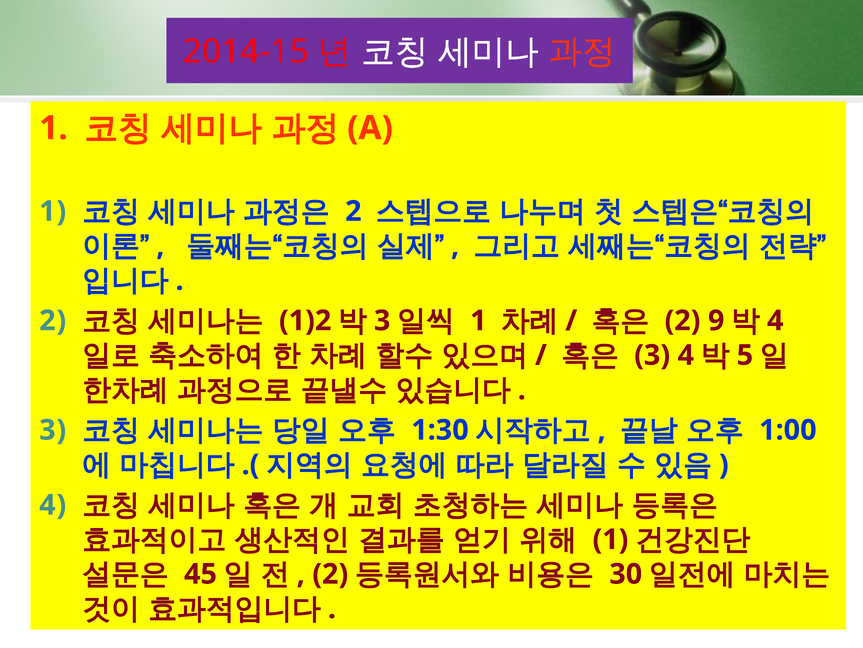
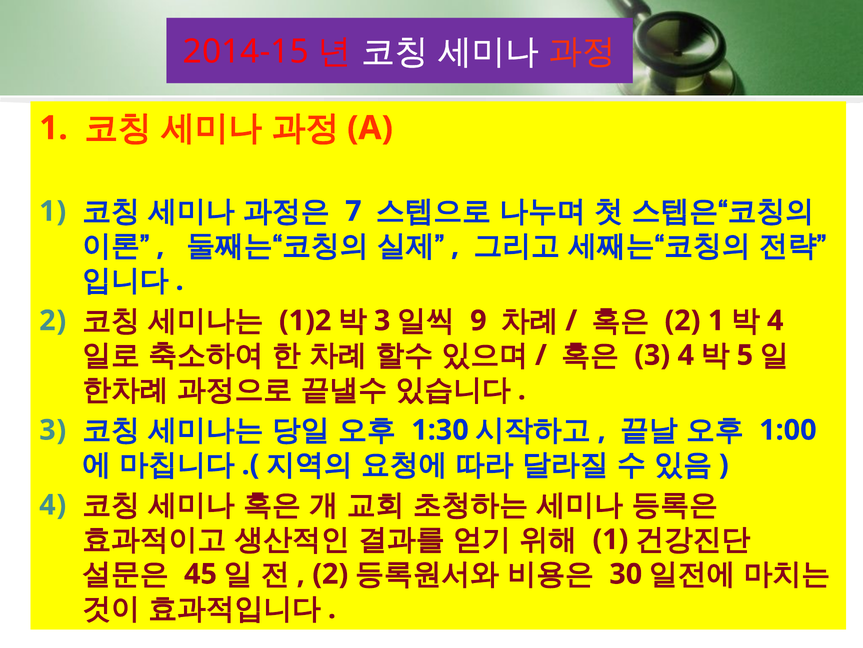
2: 2 -> 7 (353, 211)
1: 1 -> 9 (478, 320)
2 9: 9 -> 1 (716, 320)
